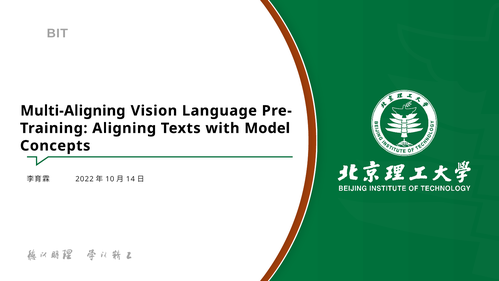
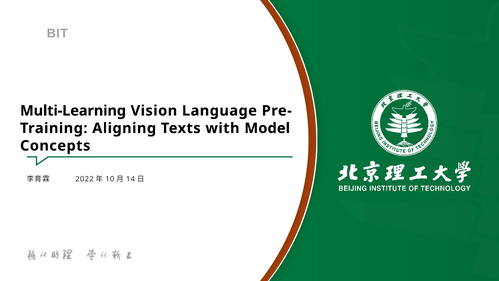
Multi-Aligning: Multi-Aligning -> Multi-Learning (73, 111)
